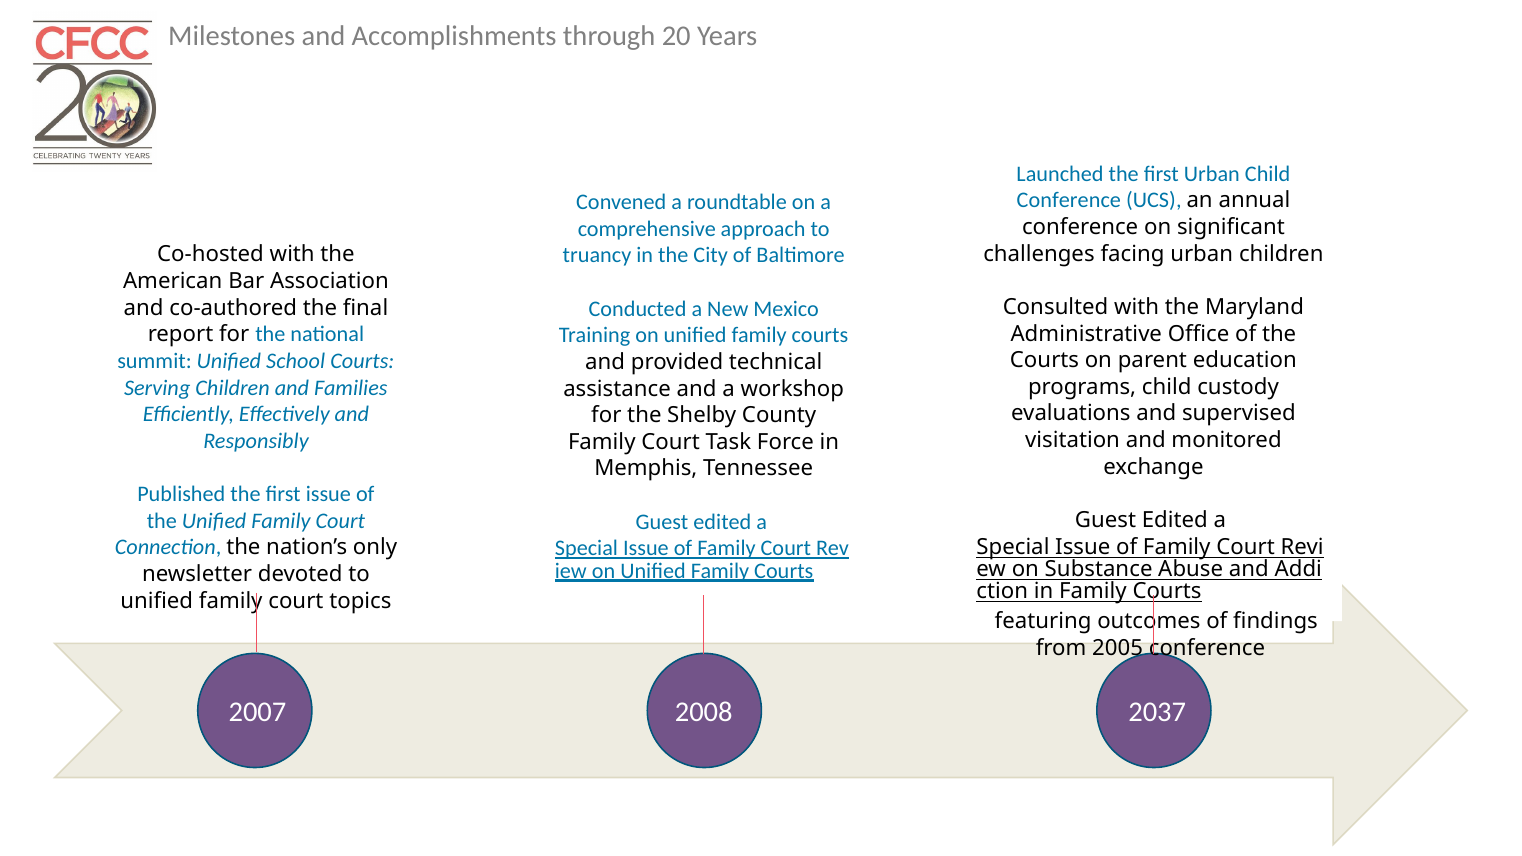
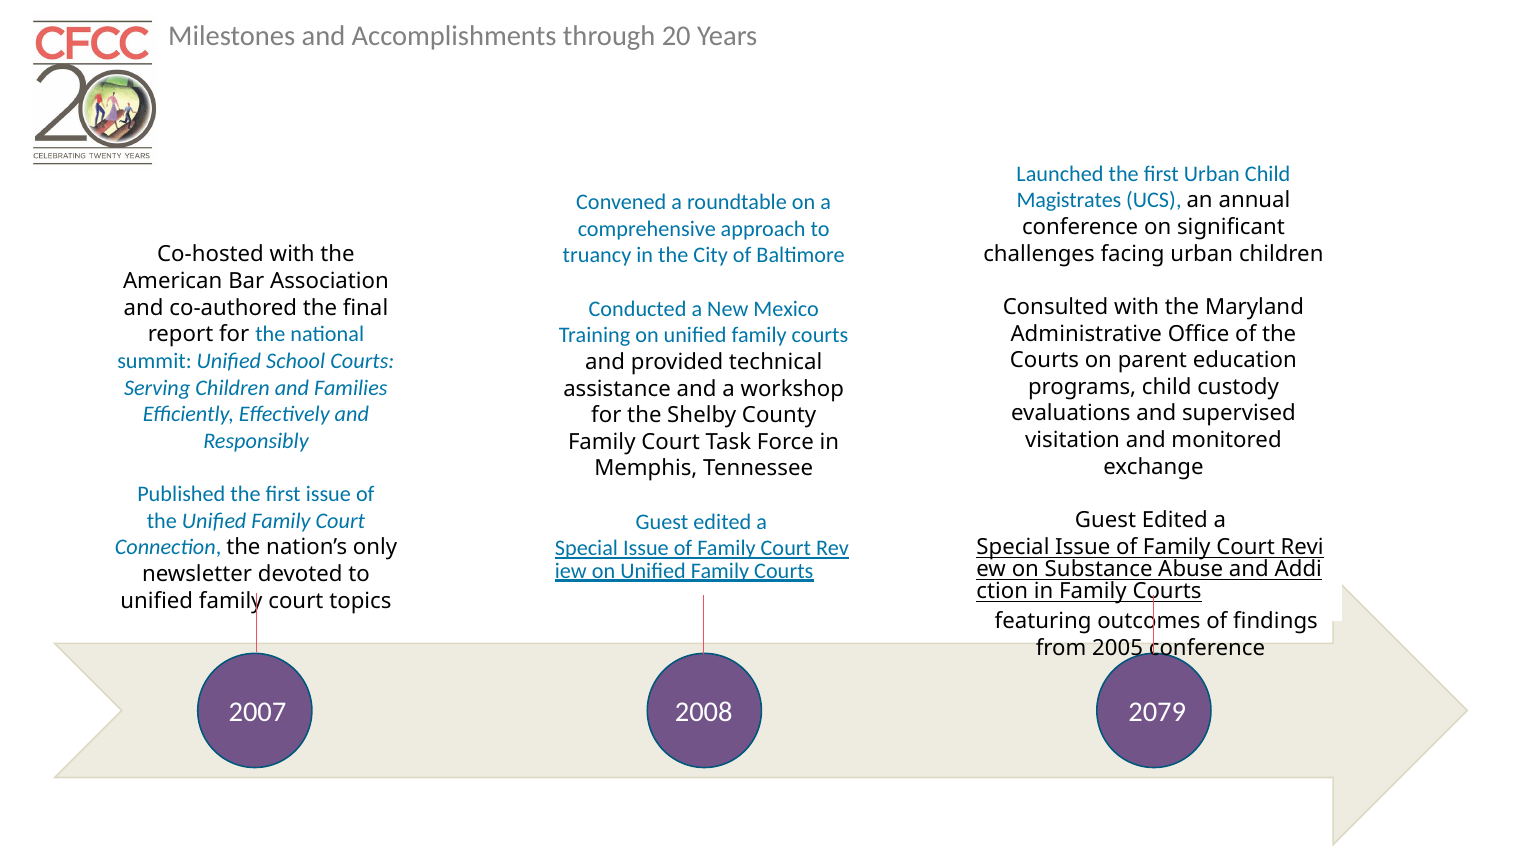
Conference: Conference -> Magistrates (1069, 200)
2037: 2037 -> 2079 (1157, 713)
